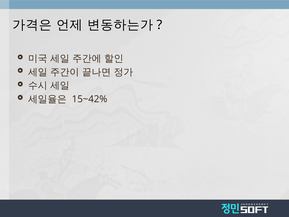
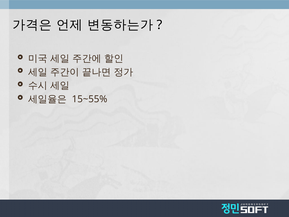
15~42%: 15~42% -> 15~55% (90, 99)
